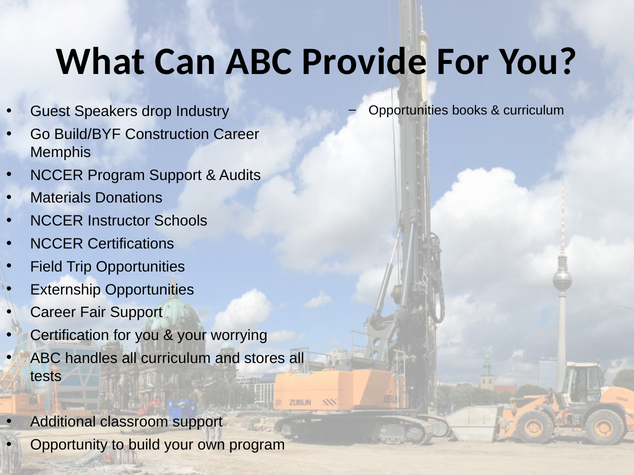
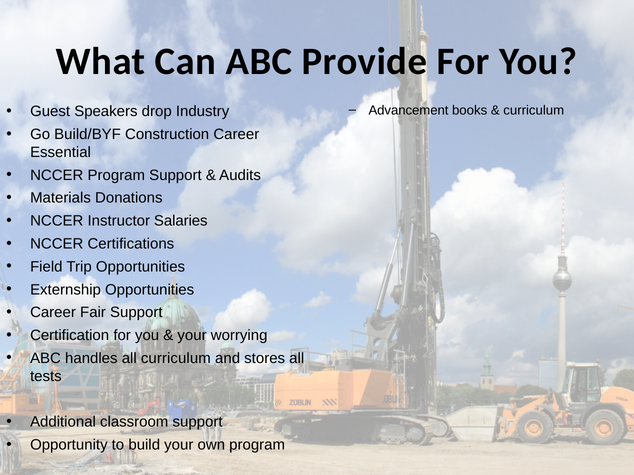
Opportunities: Opportunities -> Advancement (408, 110)
Memphis: Memphis -> Essential (61, 152)
Schools: Schools -> Salaries (181, 221)
